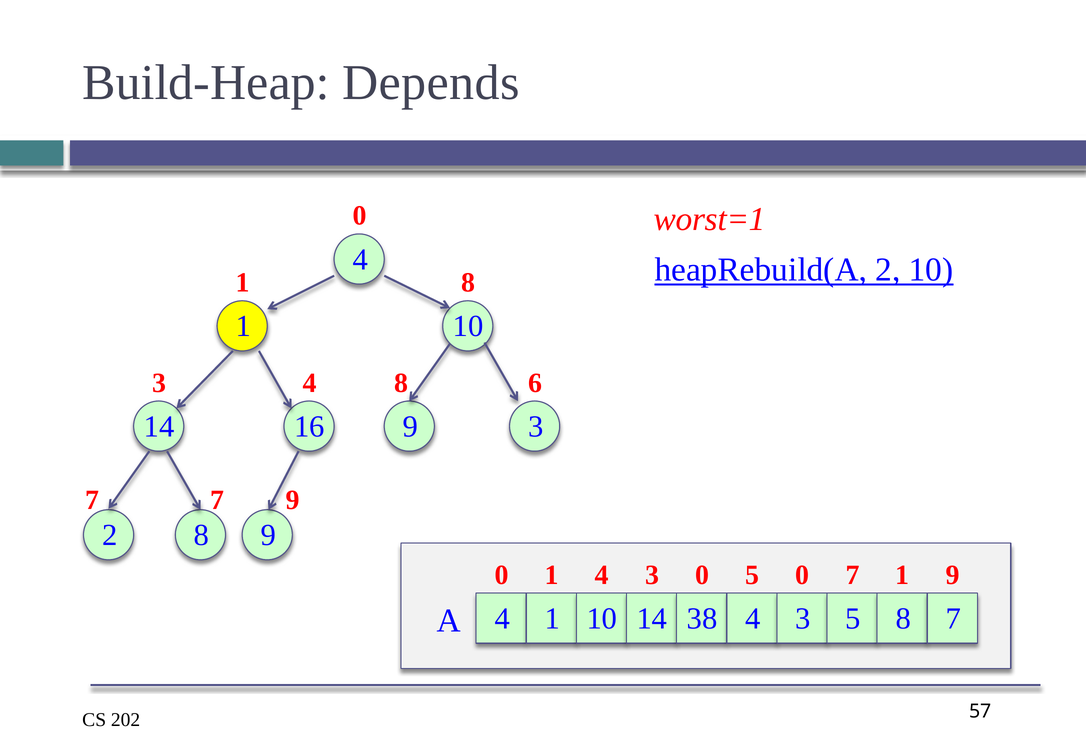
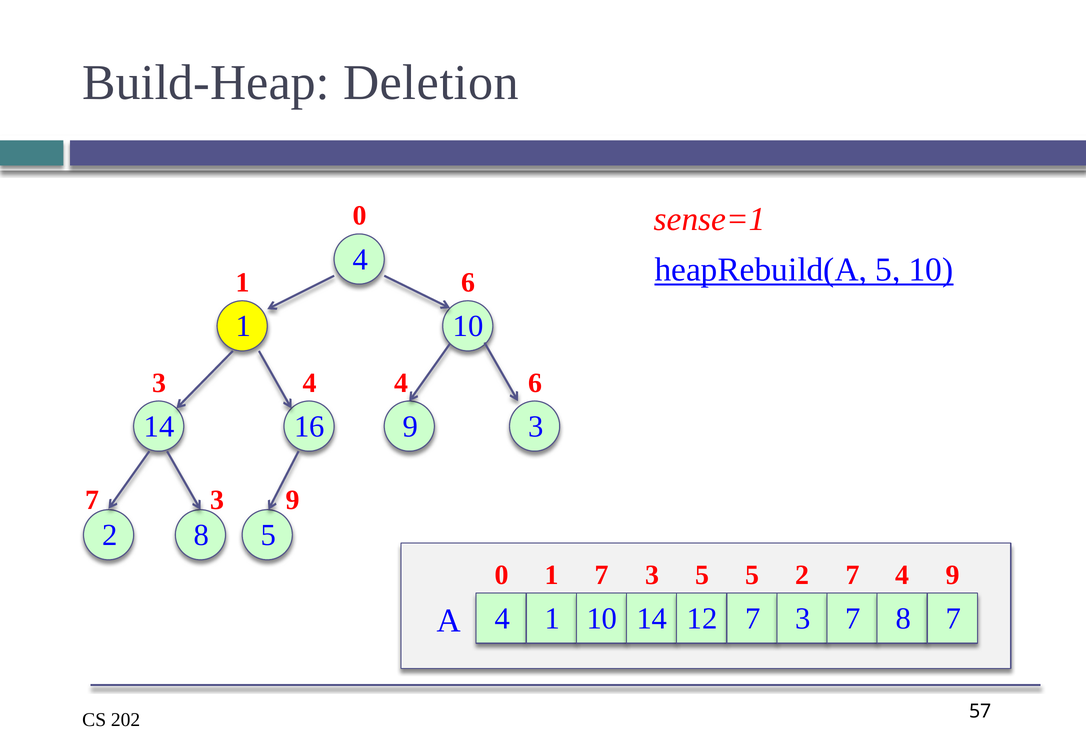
Depends: Depends -> Deletion (431, 83)
worst=1: worst=1 -> sense=1 (709, 219)
heapRebuild(A 2: 2 -> 5 (888, 270)
1 8: 8 -> 6 (468, 283)
8: 8 -> 4 (401, 383)
7: 7 -> 3 (217, 500)
8 9: 9 -> 5 (268, 535)
1 4: 4 -> 7 (602, 575)
3 0: 0 -> 5 (702, 575)
5 0: 0 -> 2 (802, 575)
7 1: 1 -> 4 (902, 575)
38: 38 -> 12 (702, 619)
4: 4 -> 7 (753, 619)
10 5: 5 -> 7 (853, 619)
